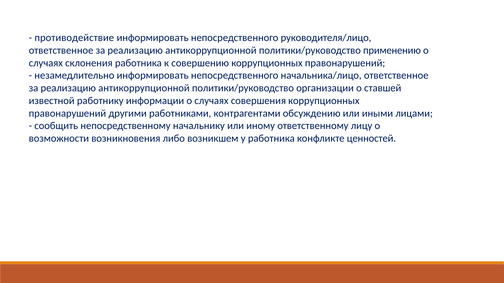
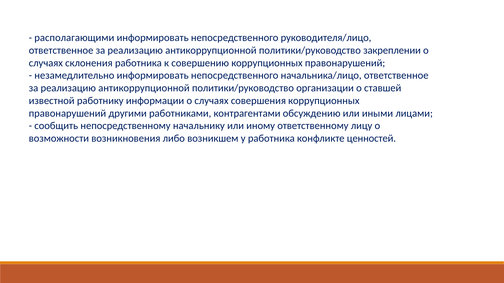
противодействие: противодействие -> располагающими (74, 38)
применению: применению -> закреплении (392, 50)
